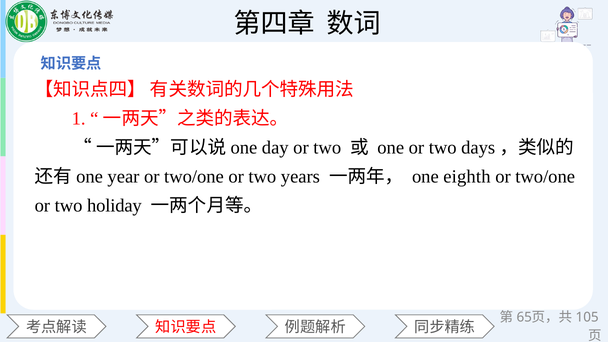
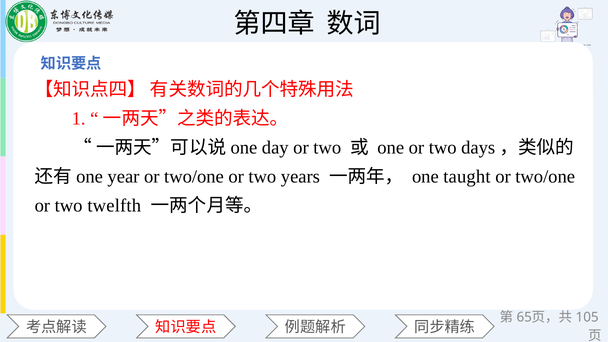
eighth: eighth -> taught (467, 176)
holiday: holiday -> twelfth (114, 205)
